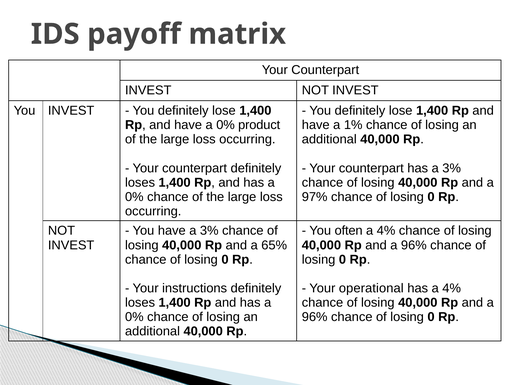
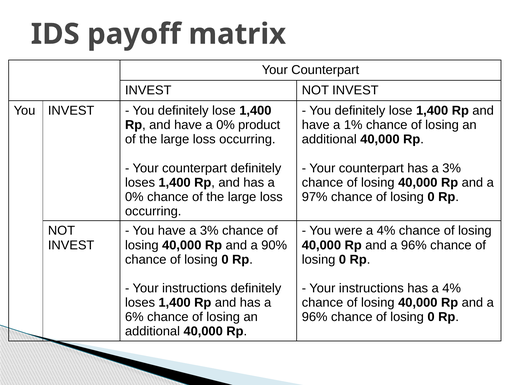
often: often -> were (349, 231)
65%: 65% -> 90% (274, 245)
operational: operational -> instructions (371, 289)
0%: 0% -> 6% (134, 317)
